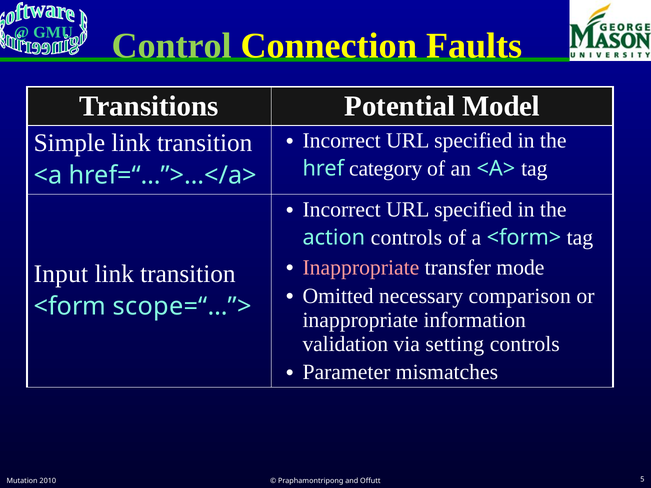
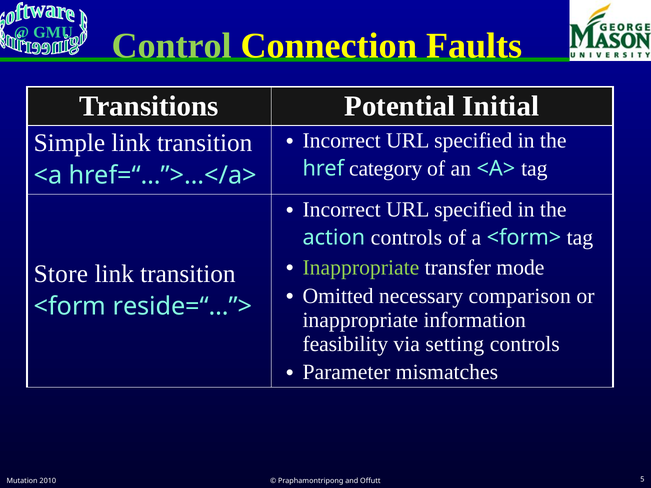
Model: Model -> Initial (501, 106)
Inappropriate colour: pink -> light green (361, 268)
Input: Input -> Store (61, 274)
scope=“…”>: scope=“…”> -> reside=“…”> (182, 306)
validation: validation -> feasibility (345, 344)
